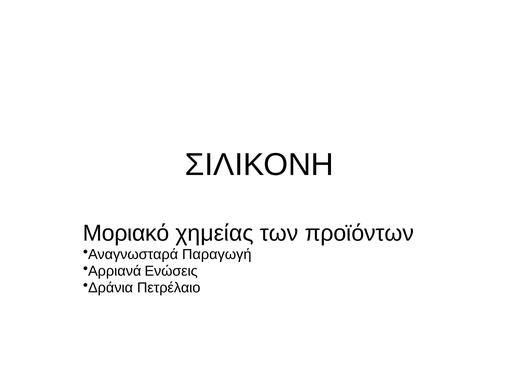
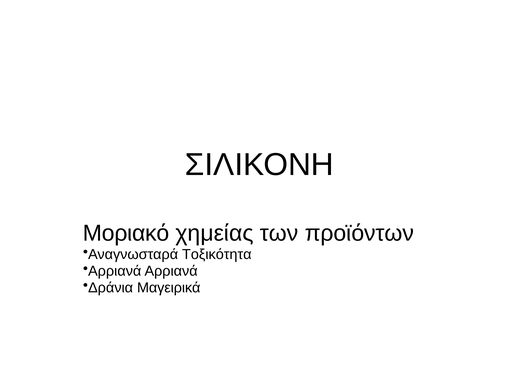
Παραγωγή: Παραγωγή -> Τοξικότητα (217, 255)
Αρριανά Ενώσεις: Ενώσεις -> Αρριανά (171, 271)
Πετρέλαιο: Πετρέλαιο -> Μαγειρικά (169, 288)
